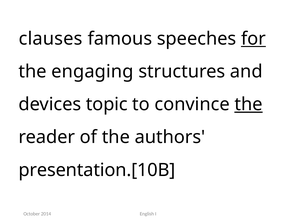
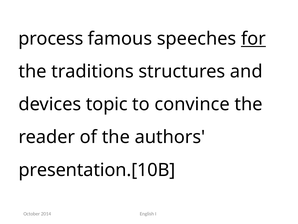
clauses: clauses -> process (51, 39)
engaging: engaging -> traditions (92, 71)
the underline: present -> none (248, 104)
